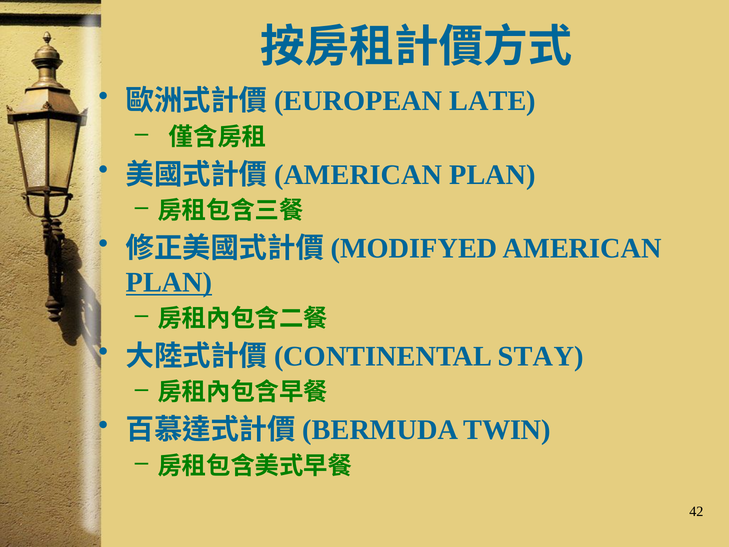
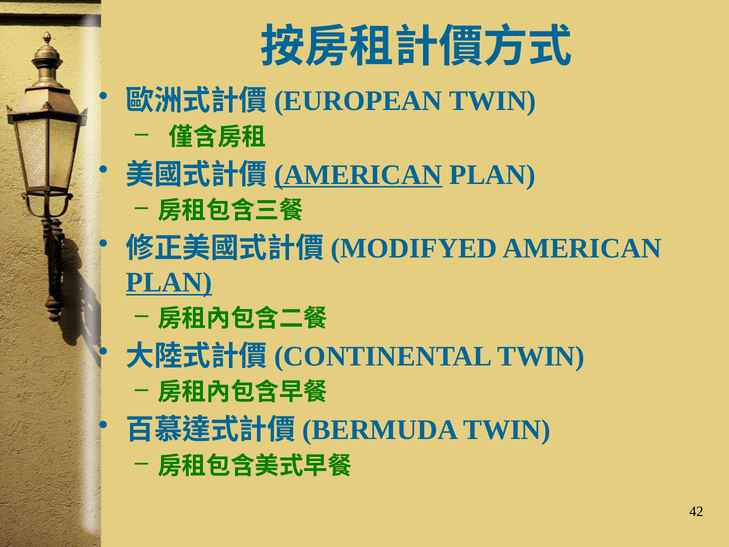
LATE: LATE -> TWIN (493, 101)
AMERICAN underline: none -> present (358, 175)
STAY: STAY -> TWIN (541, 356)
